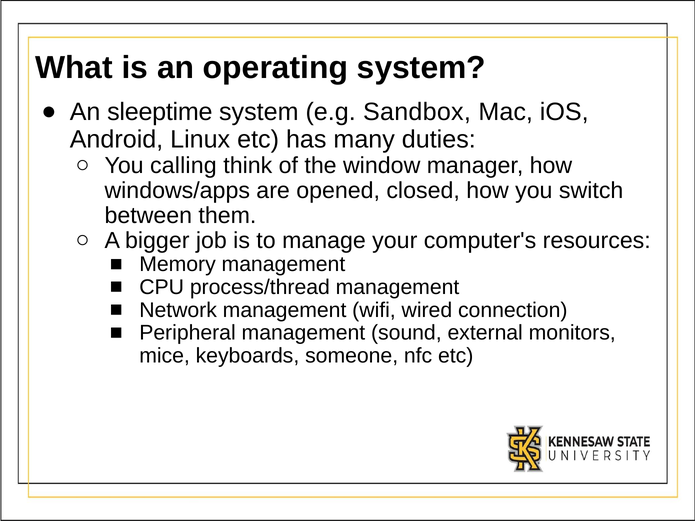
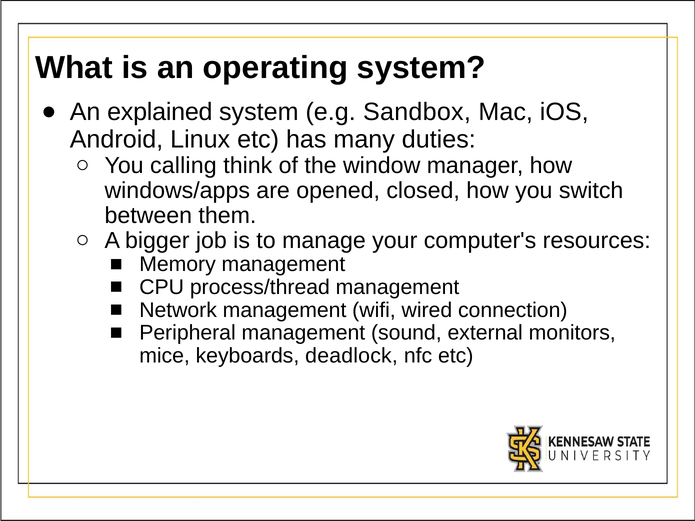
sleeptime: sleeptime -> explained (160, 112)
someone: someone -> deadlock (352, 356)
